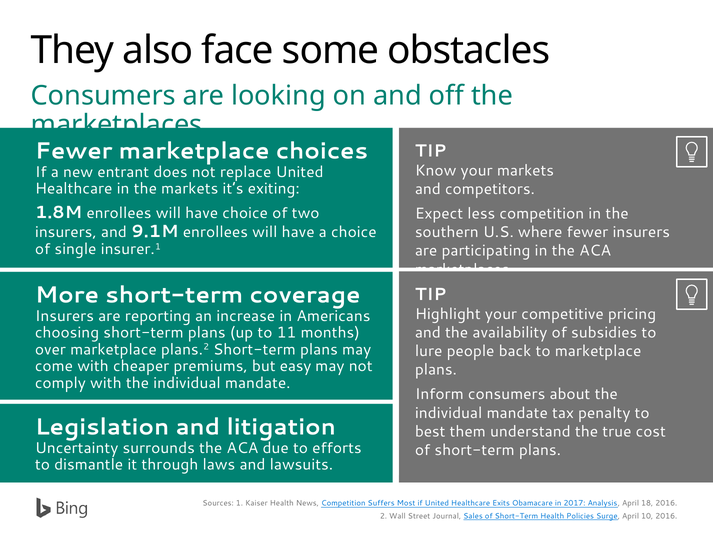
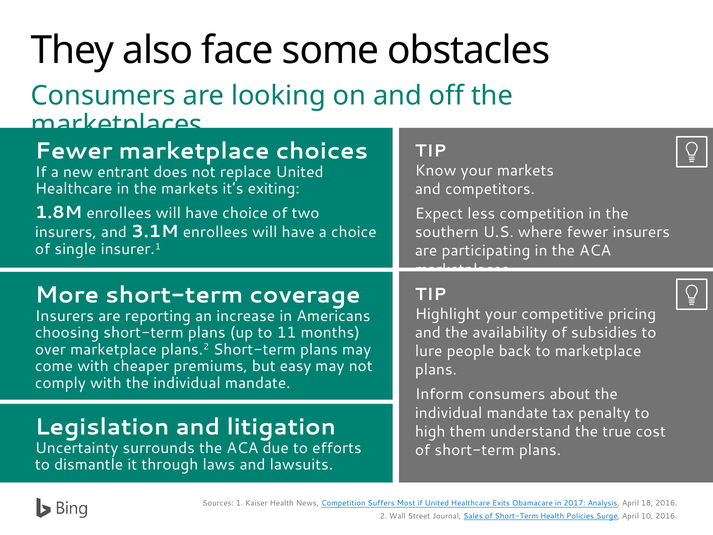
9.1M: 9.1M -> 3.1M (155, 231)
best: best -> high (430, 431)
